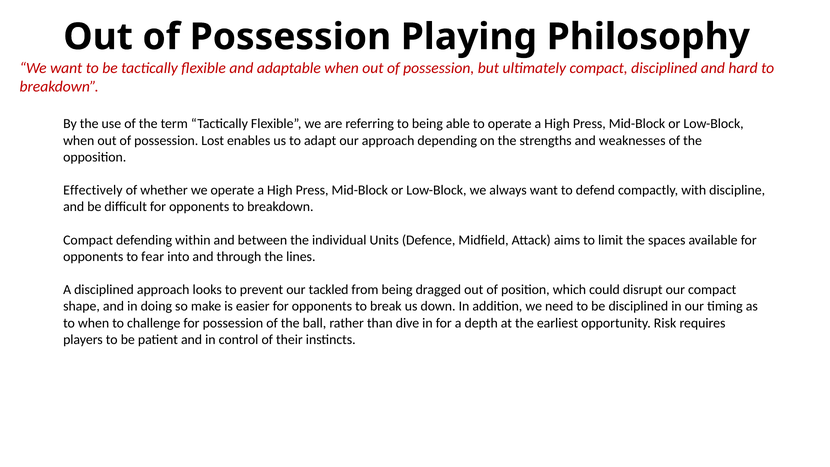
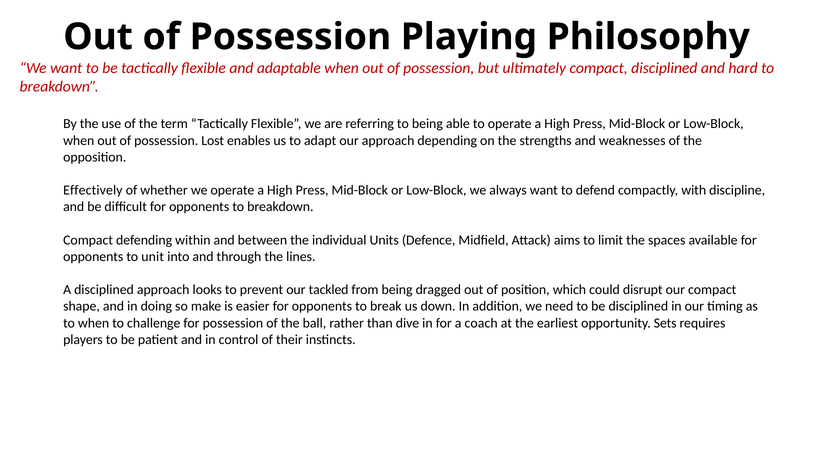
fear: fear -> unit (153, 257)
depth: depth -> coach (481, 323)
Risk: Risk -> Sets (665, 323)
